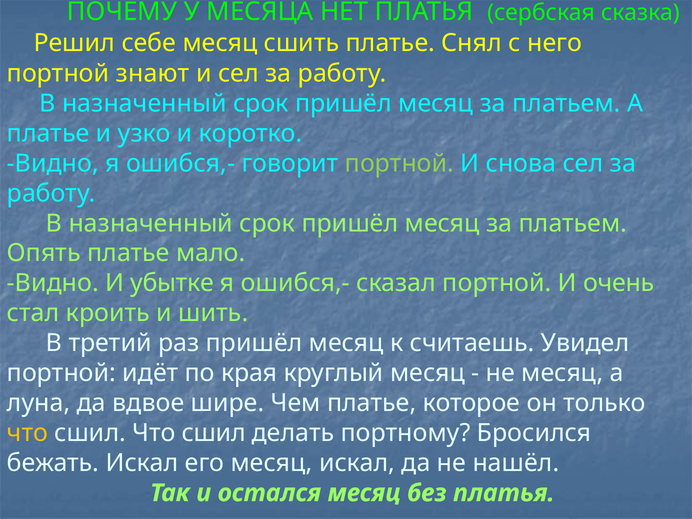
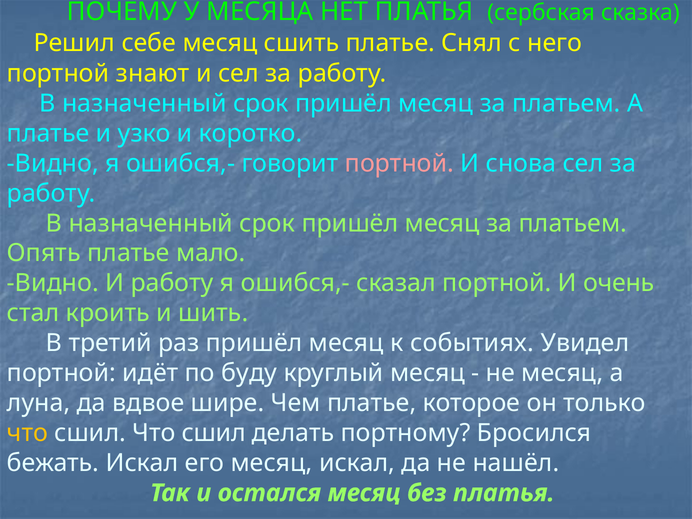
портной colour: light green -> pink (399, 163)
И убытке: убытке -> работу (172, 283)
считаешь: считаешь -> событиях (472, 343)
края: края -> буду (249, 373)
